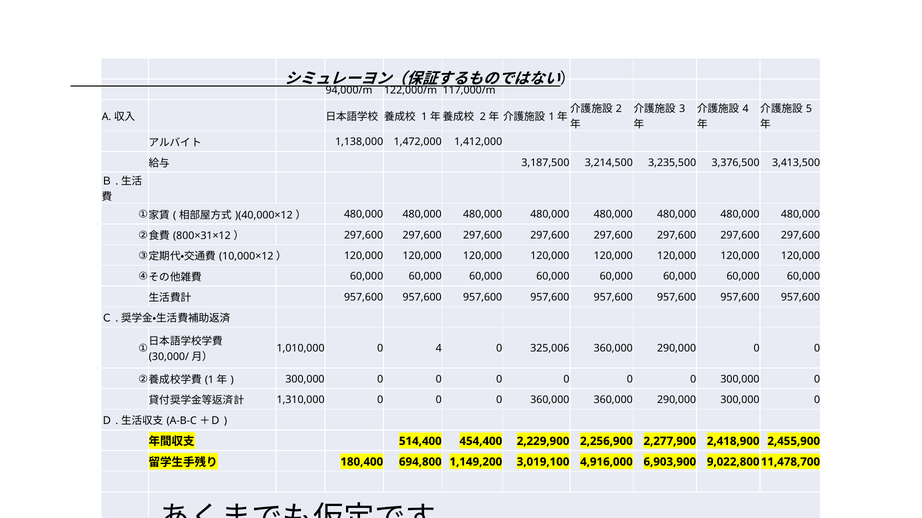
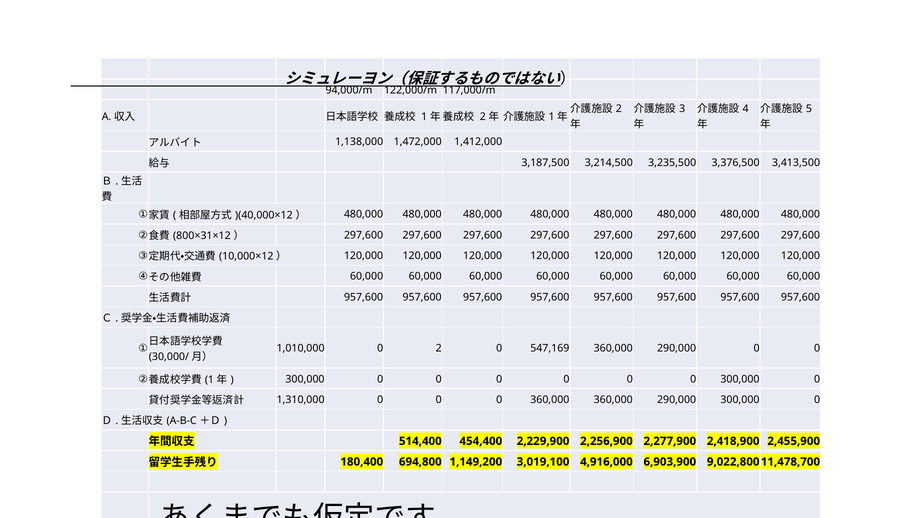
0 4: 4 -> 2 (439, 349)
325,006: 325,006 -> 547,169 (550, 349)
